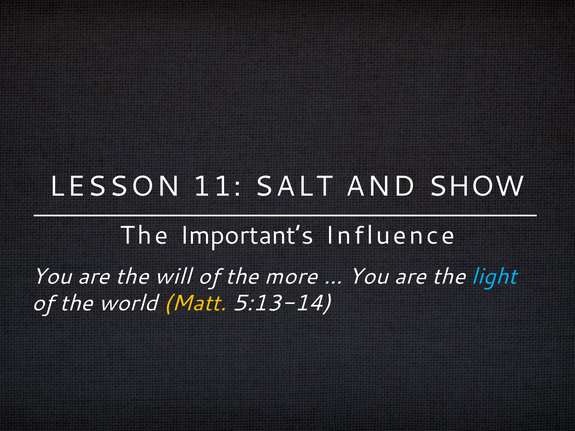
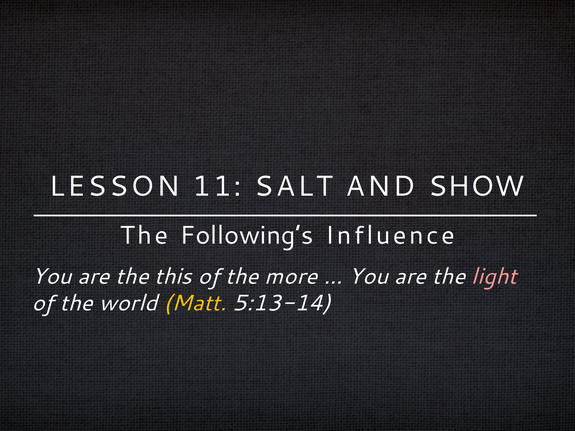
Important’s: Important’s -> Following’s (247, 236)
will: will -> this (173, 277)
light colour: light blue -> pink (494, 277)
